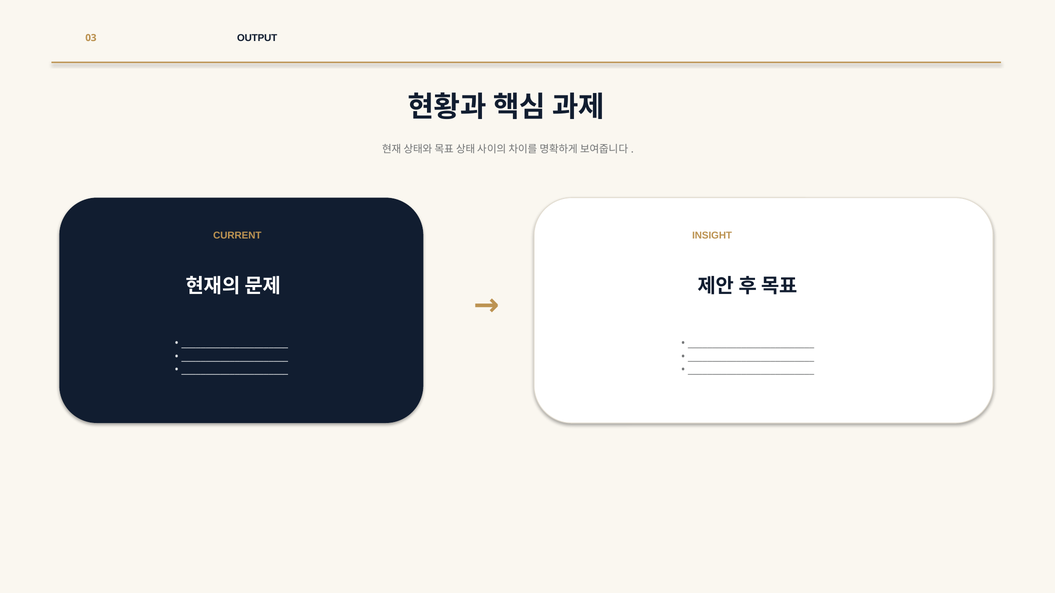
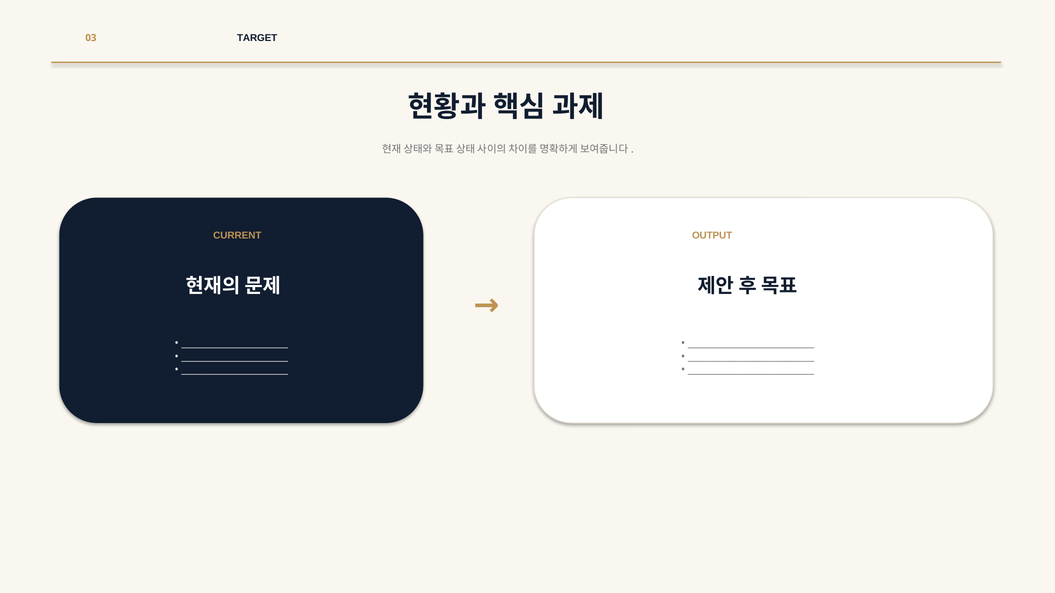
OUTPUT: OUTPUT -> TARGET (257, 38)
INSIGHT: INSIGHT -> OUTPUT (712, 236)
